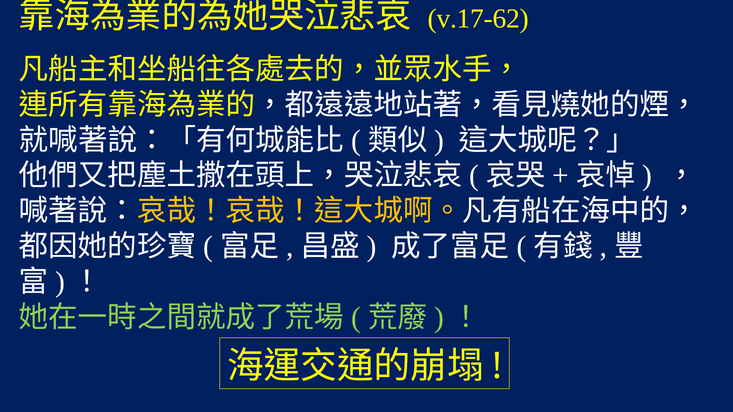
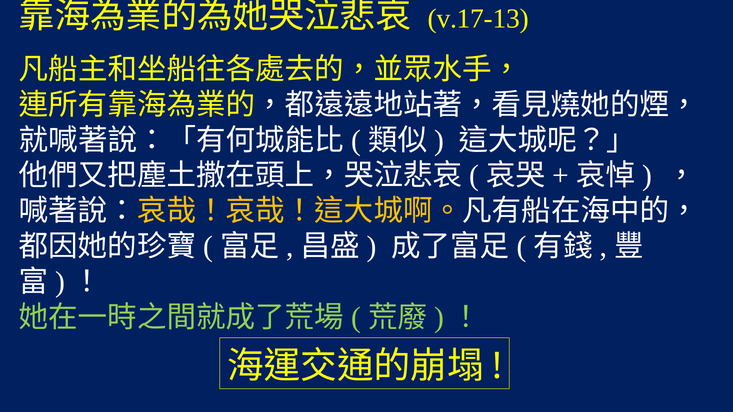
v.17-62: v.17-62 -> v.17-13 (478, 19)
